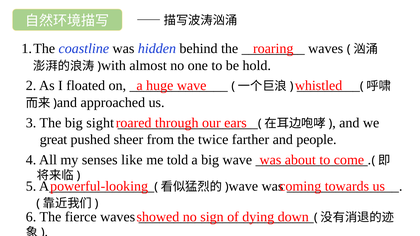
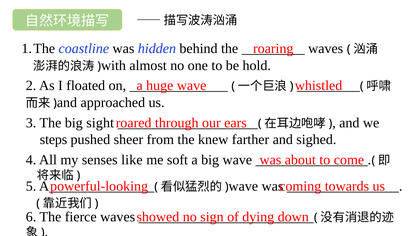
great: great -> steps (54, 140)
twice: twice -> knew (213, 140)
people: people -> sighed (316, 140)
told: told -> soft (177, 160)
